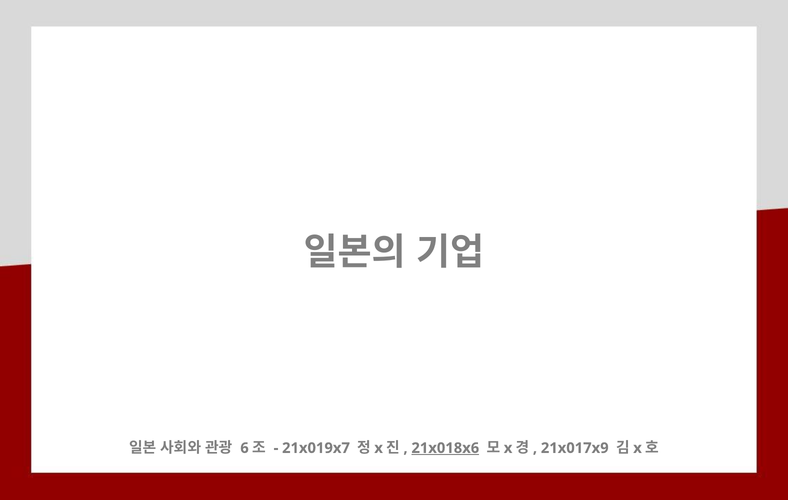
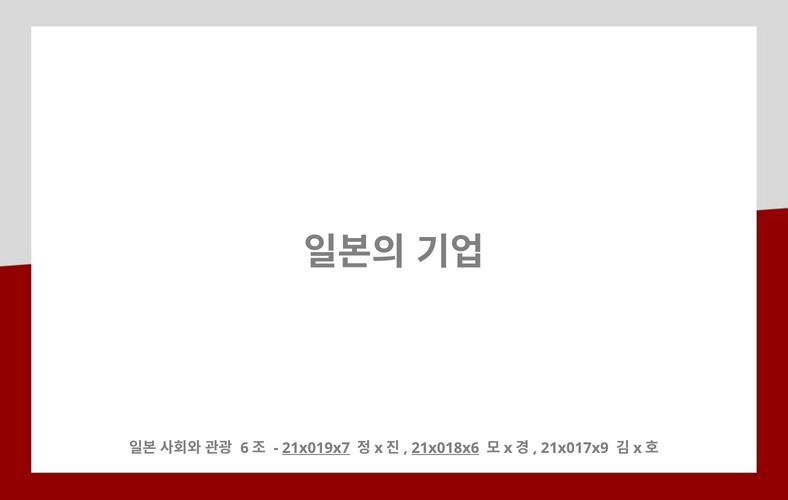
21x019x7 underline: none -> present (316, 448)
